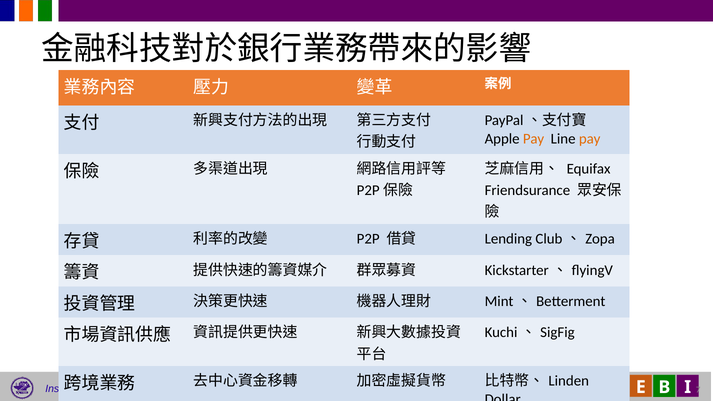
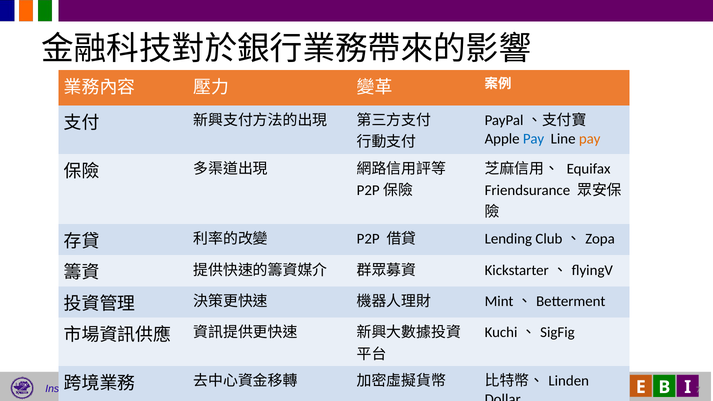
Pay colour: orange -> blue (534, 139)
